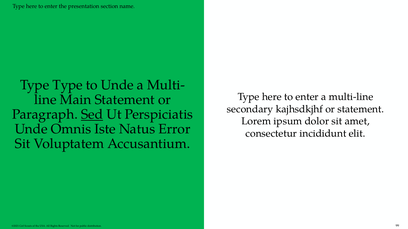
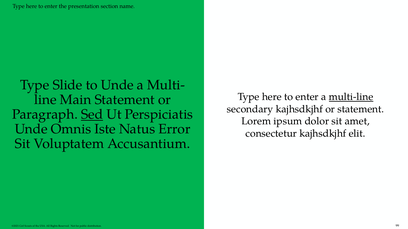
Type Type: Type -> Slide (68, 85)
multi-line underline: none -> present (351, 97)
consectetur incididunt: incididunt -> kajhsdkjhf (323, 134)
